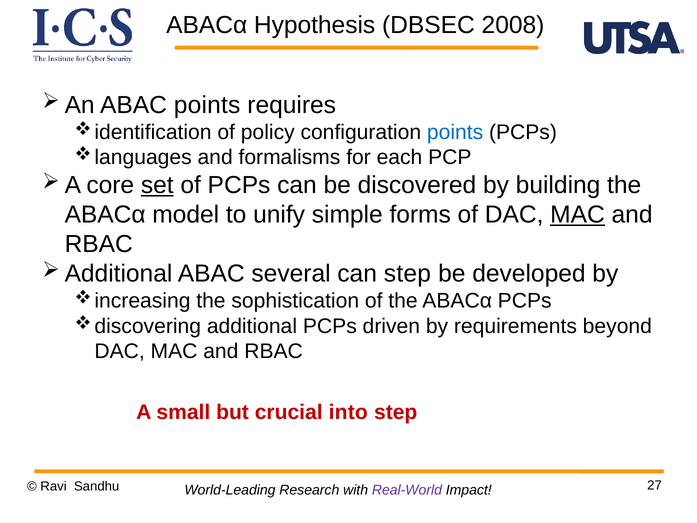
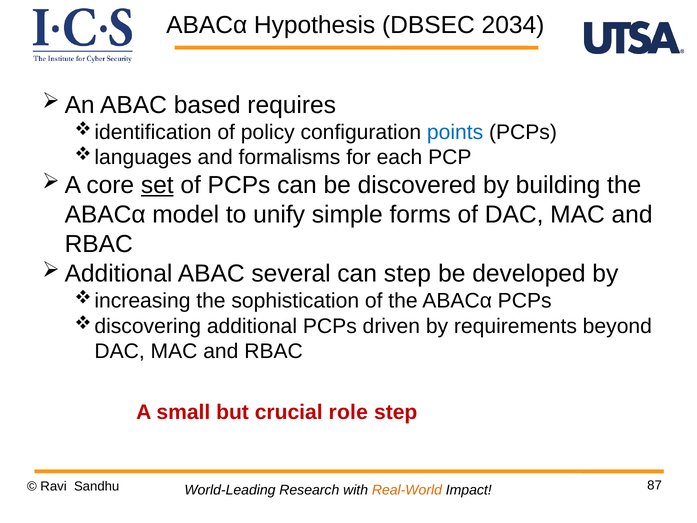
2008: 2008 -> 2034 (513, 25)
ABAC points: points -> based (207, 105)
MAC underline: present -> none (578, 214)
into: into -> role (348, 412)
27: 27 -> 87 (655, 485)
Real-World colour: purple -> orange (407, 490)
